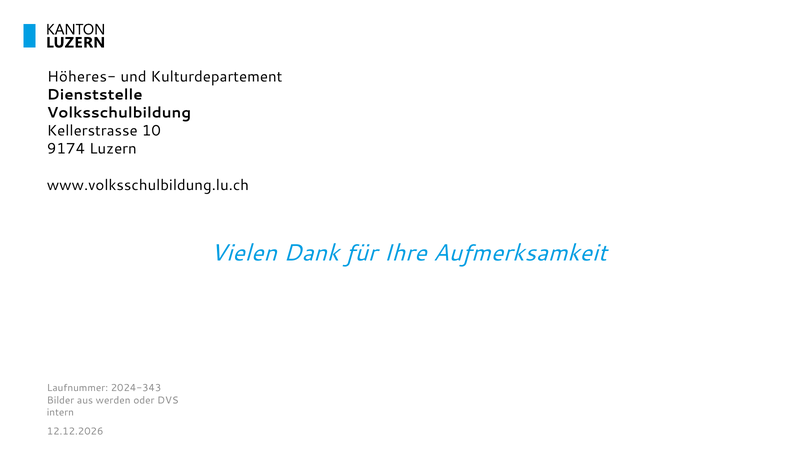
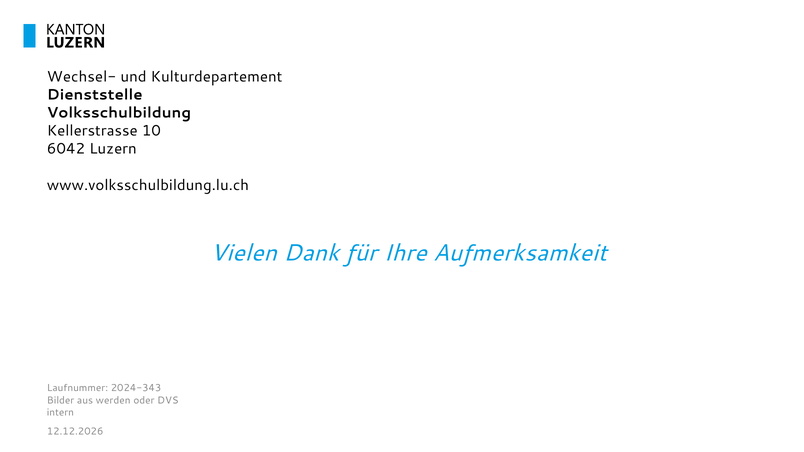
Höheres-: Höheres- -> Wechsel- (82, 77)
9174: 9174 -> 6042 (66, 149)
